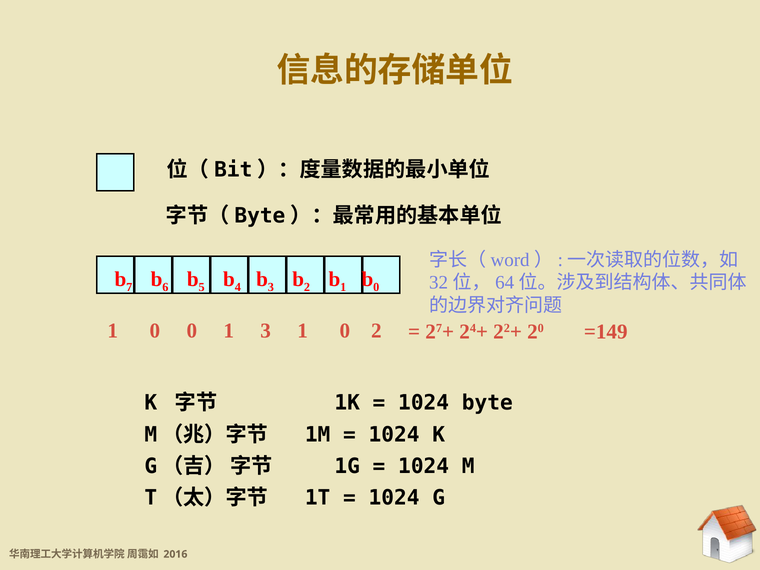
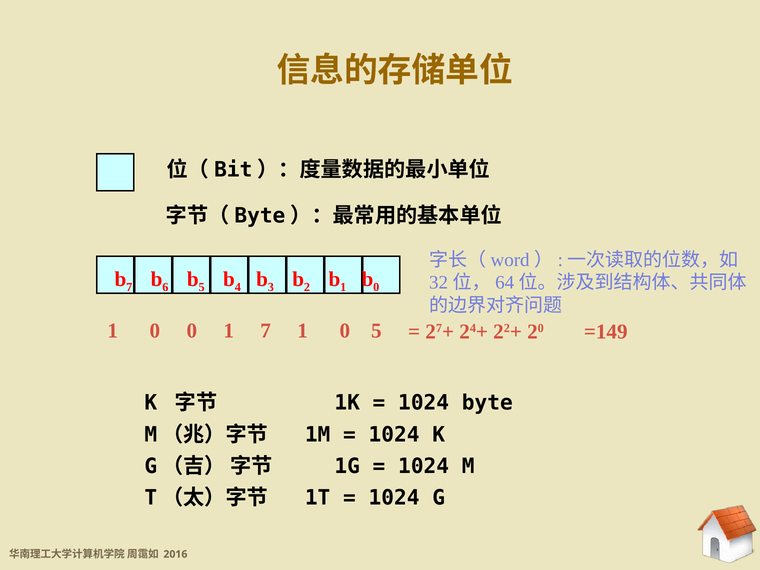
1 3: 3 -> 7 (266, 331)
0 2: 2 -> 5 (376, 331)
